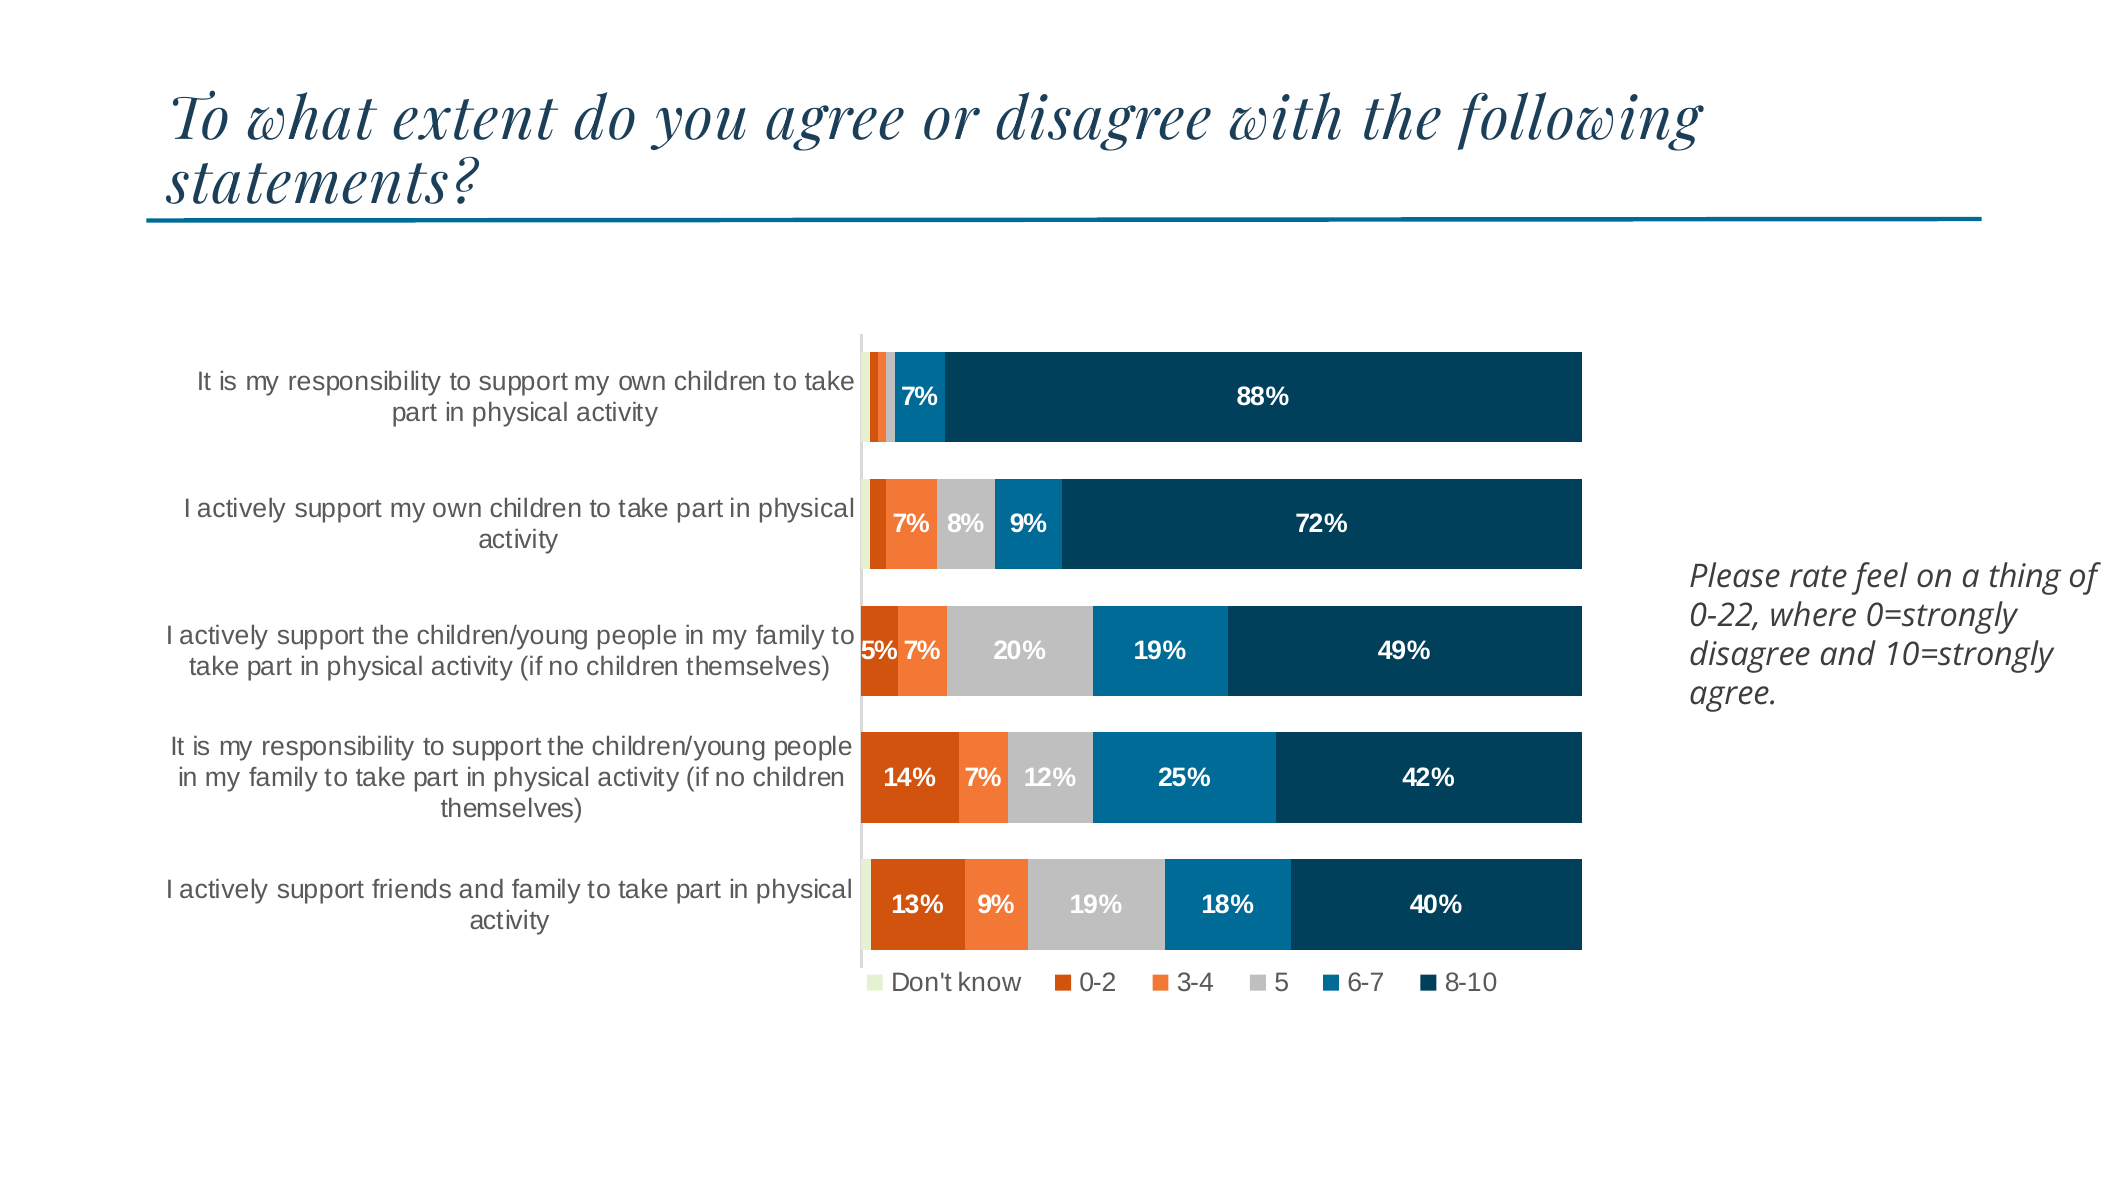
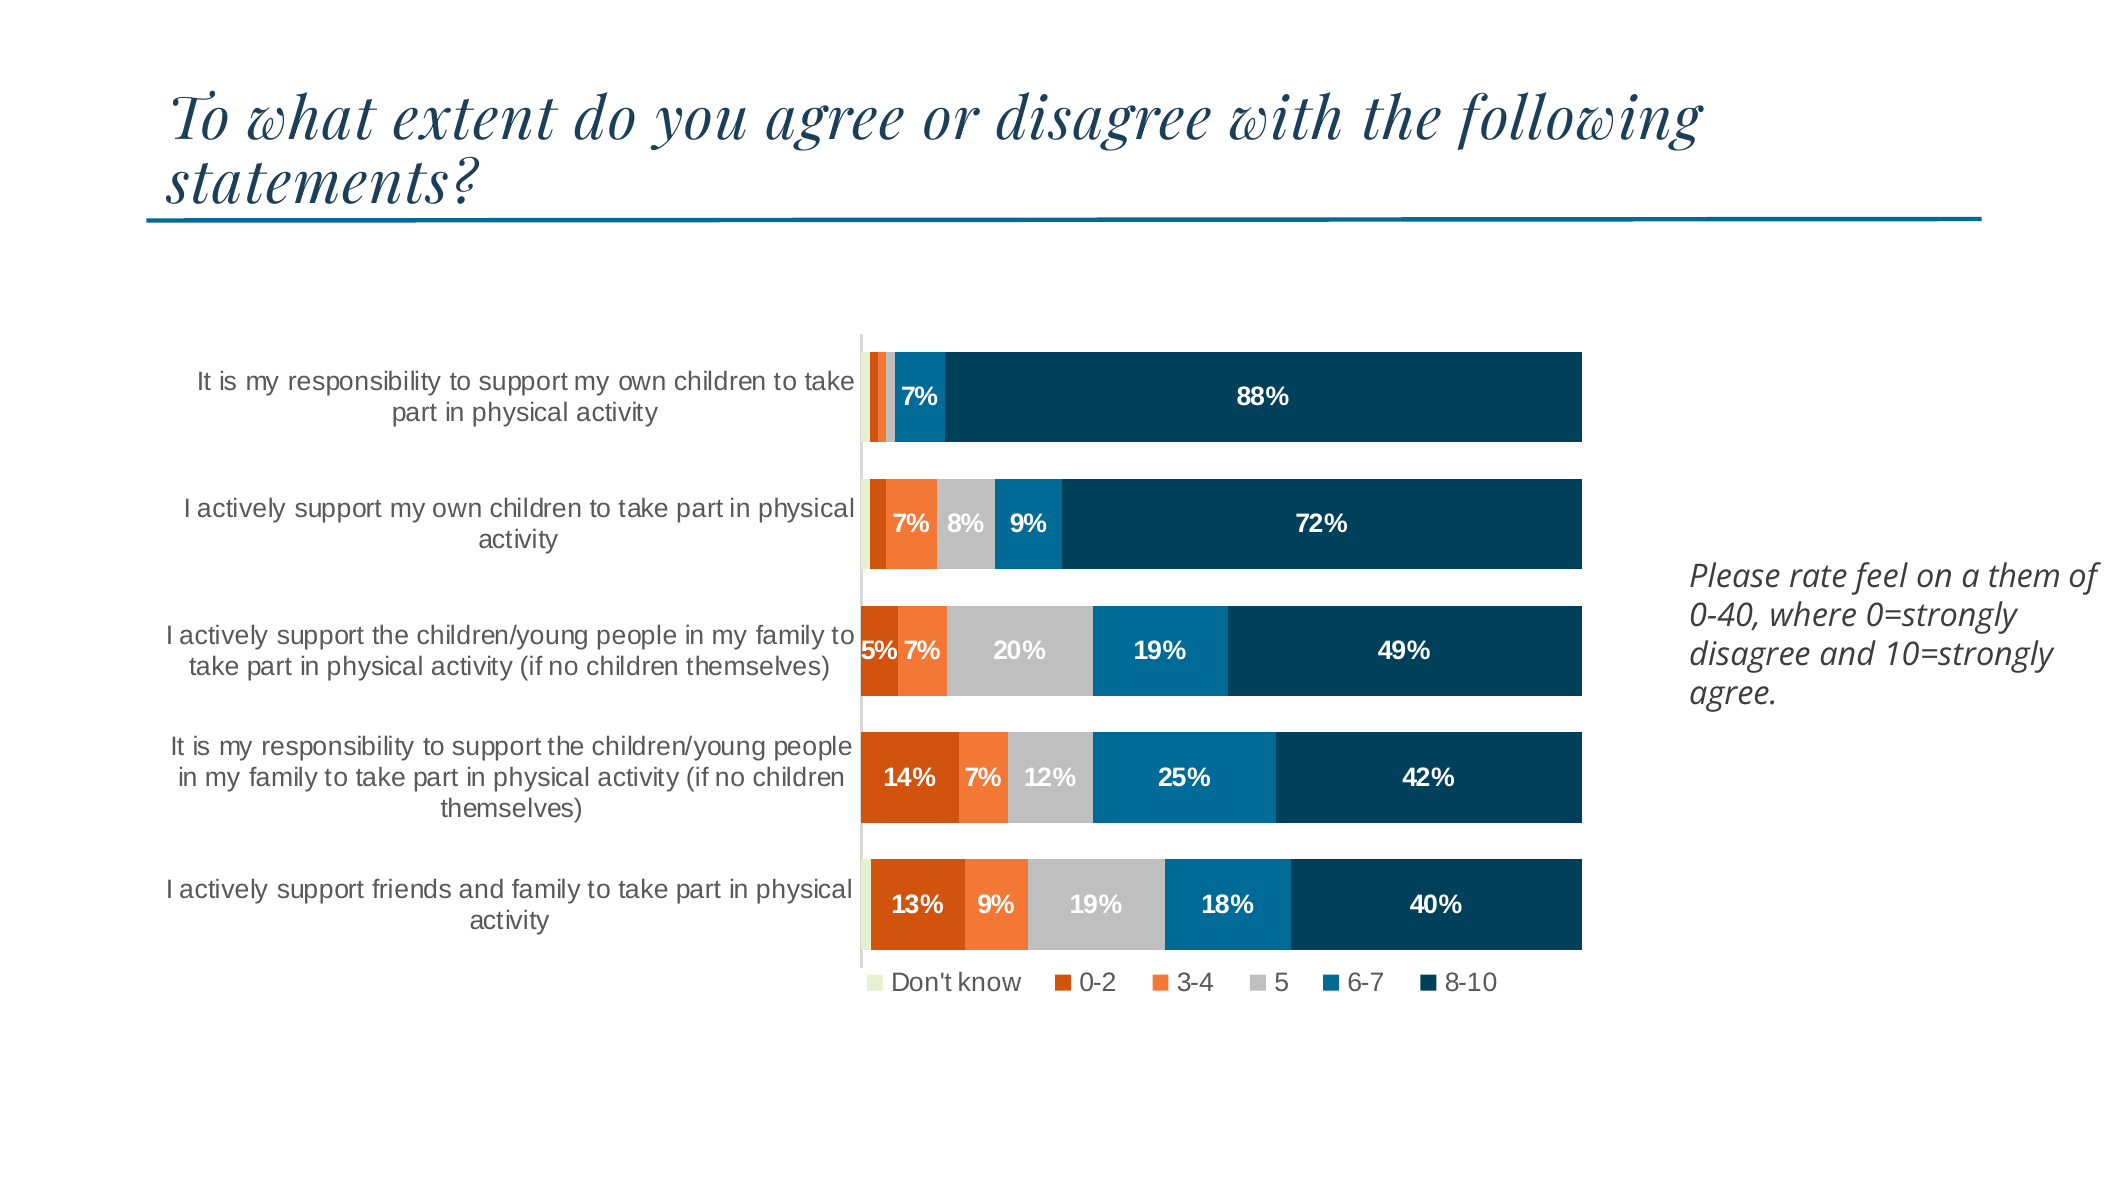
thing: thing -> them (2024, 576)
0-22: 0-22 -> 0-40 (1725, 616)
